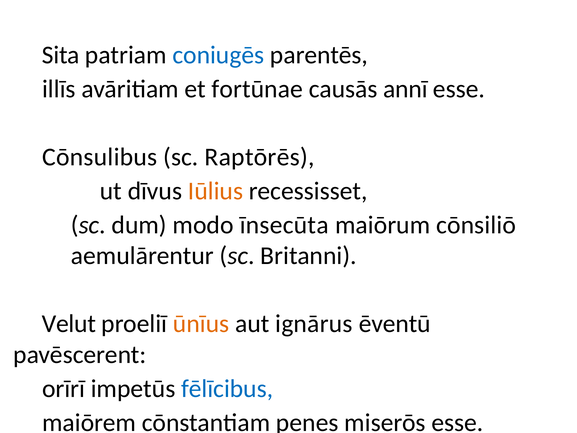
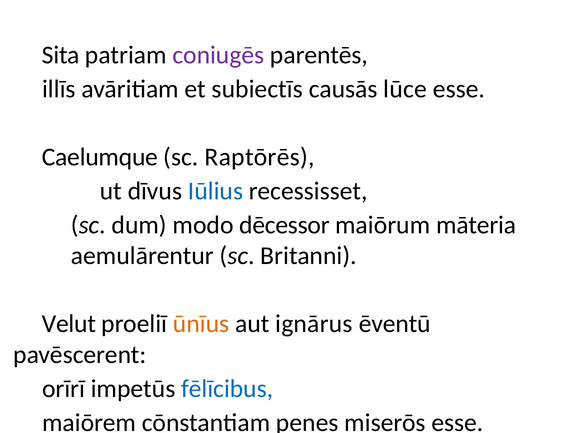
coniugēs colour: blue -> purple (218, 55)
fortūnae: fortūnae -> subiectīs (257, 89)
annī: annī -> lūce (405, 89)
Cōnsulibus: Cōnsulibus -> Caelumque (100, 157)
Iūlius colour: orange -> blue (216, 191)
īnsecūta: īnsecūta -> dēcessor (284, 225)
cōnsiliō: cōnsiliō -> māteria (476, 225)
